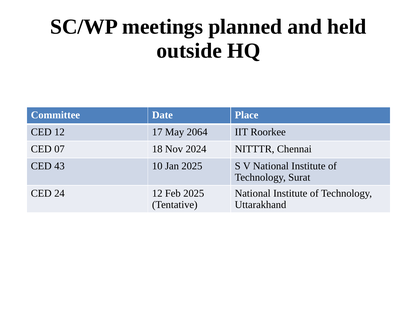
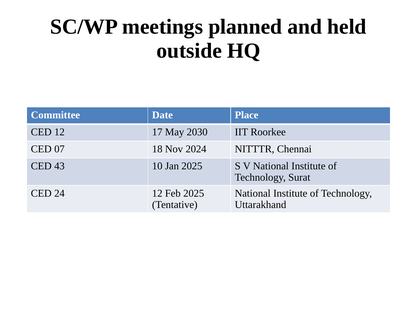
2064: 2064 -> 2030 (197, 132)
